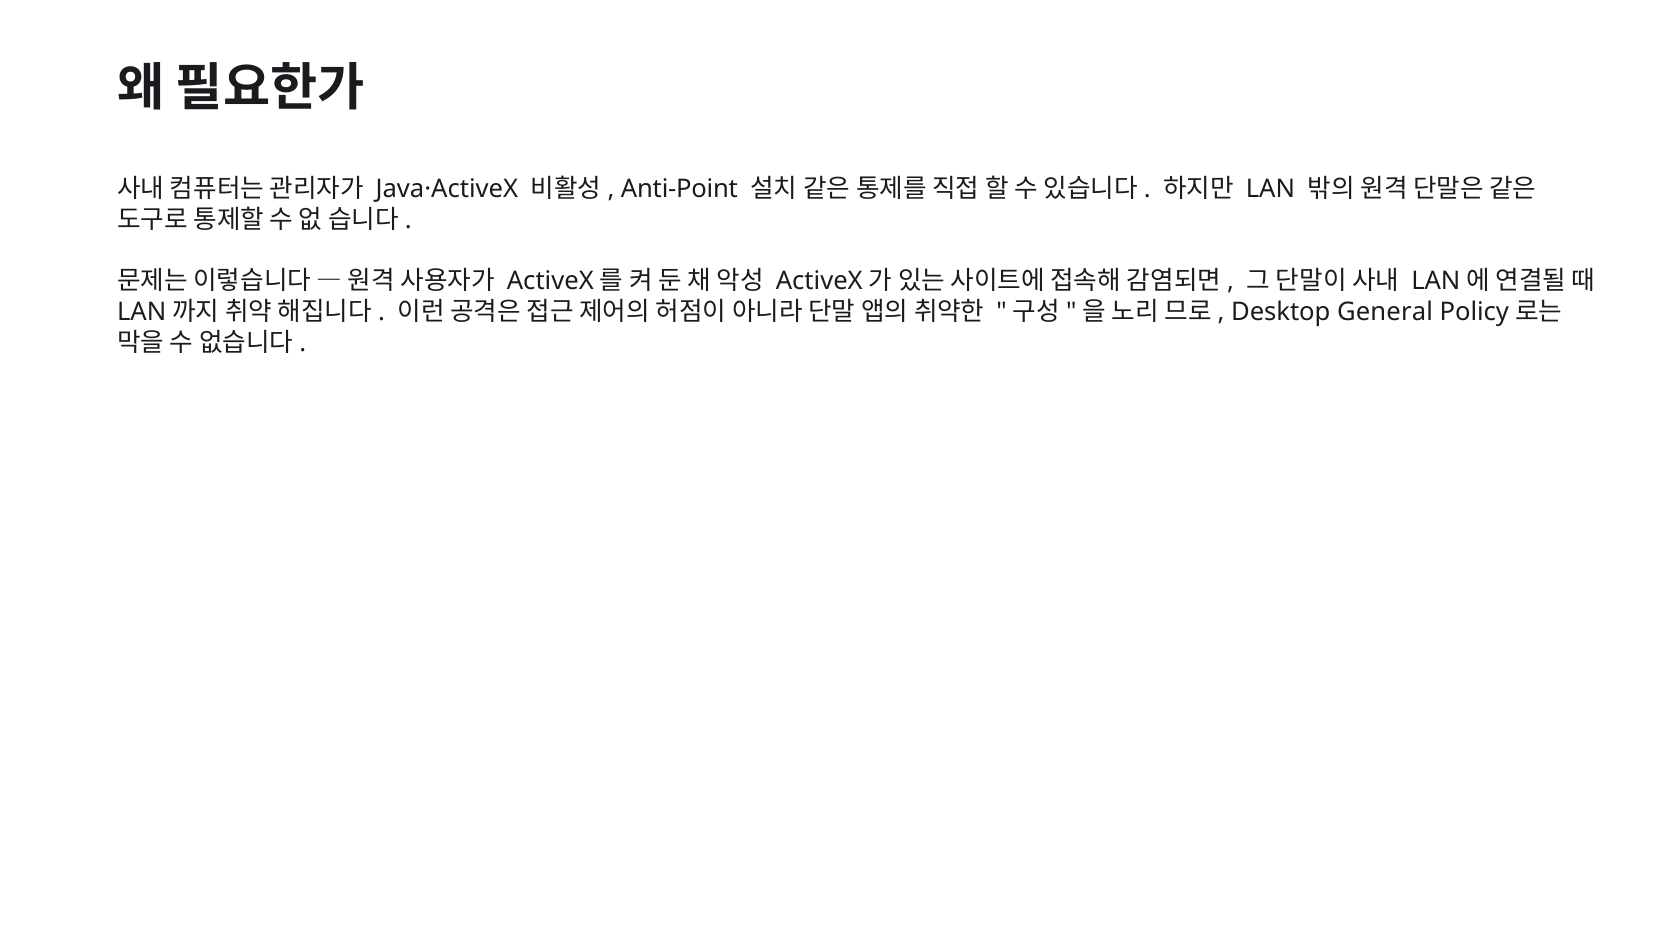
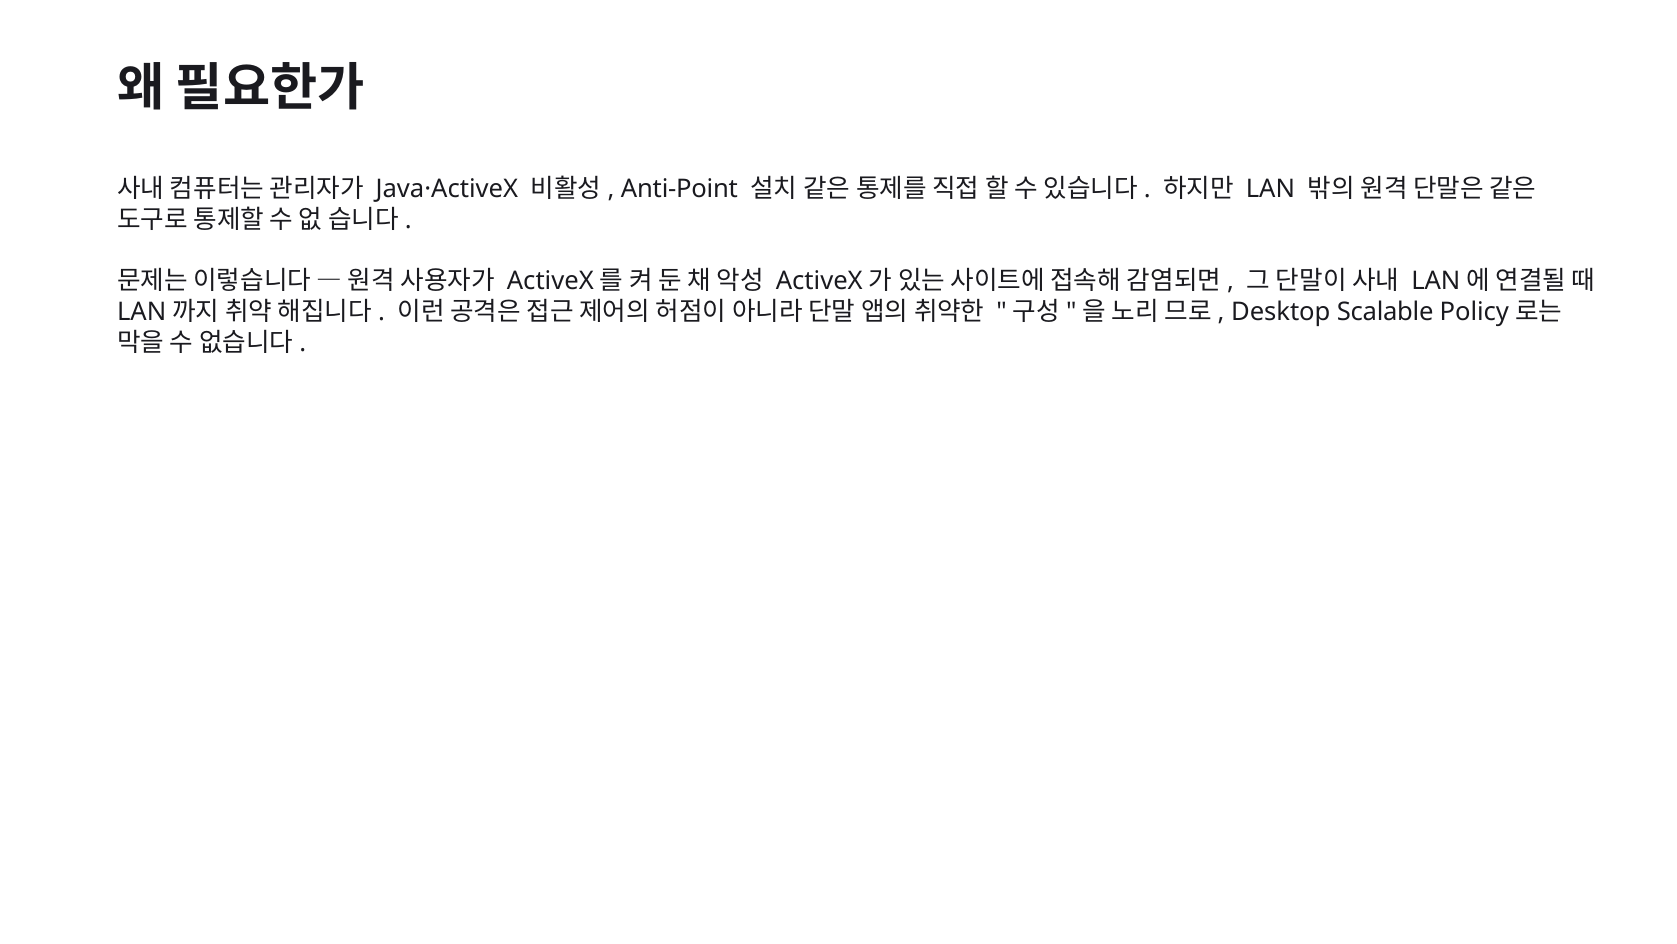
General: General -> Scalable (1385, 312)
